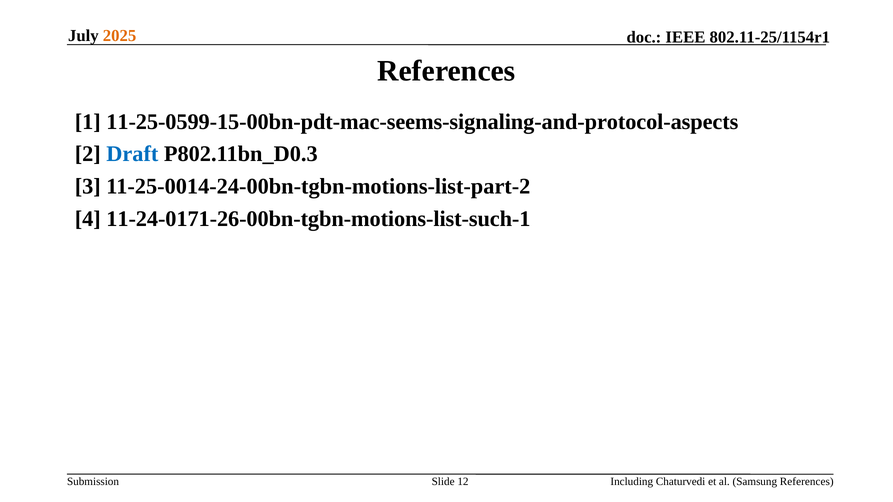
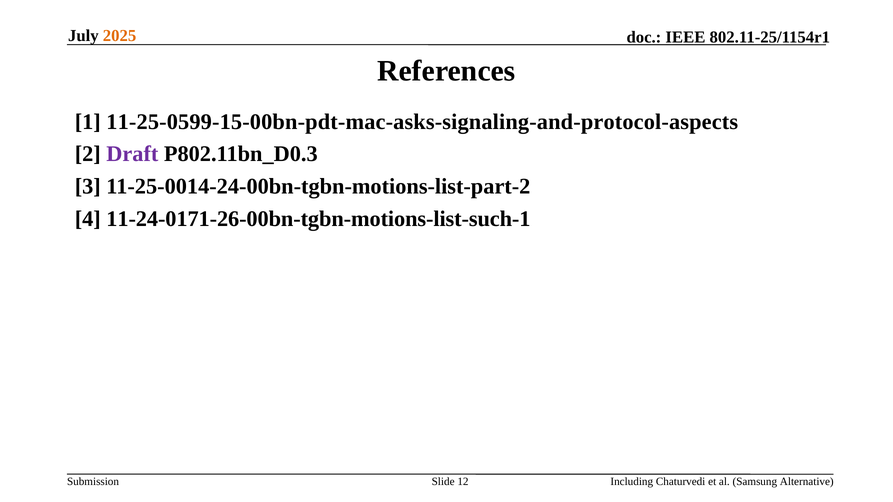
11-25-0599-15-00bn-pdt-mac-seems-signaling-and-protocol-aspects: 11-25-0599-15-00bn-pdt-mac-seems-signaling-and-protocol-aspects -> 11-25-0599-15-00bn-pdt-mac-asks-signaling-and-protocol-aspects (422, 122)
Draft colour: blue -> purple (132, 154)
Samsung References: References -> Alternative (807, 482)
